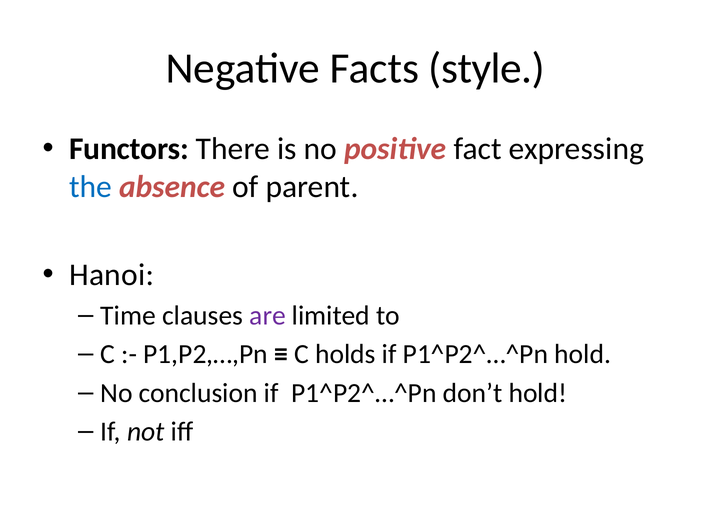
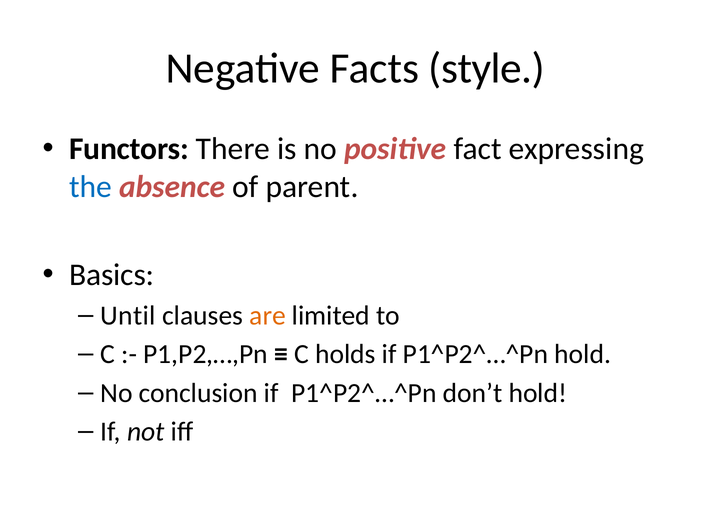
Hanoi: Hanoi -> Basics (112, 275)
Time: Time -> Until (128, 316)
are colour: purple -> orange (268, 316)
